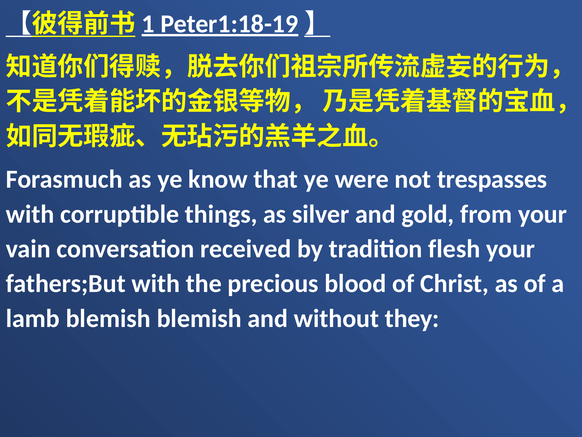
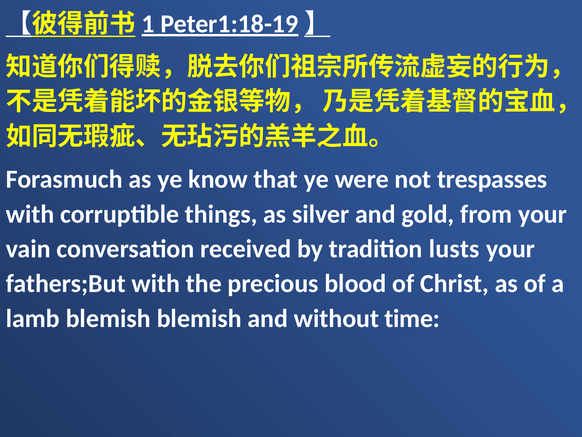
flesh: flesh -> lusts (454, 249)
they: they -> time (412, 318)
